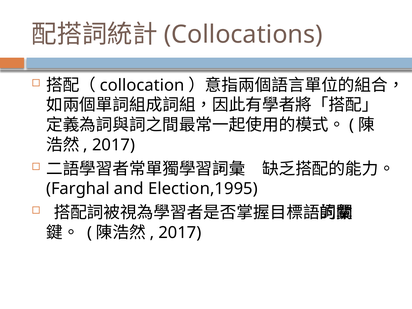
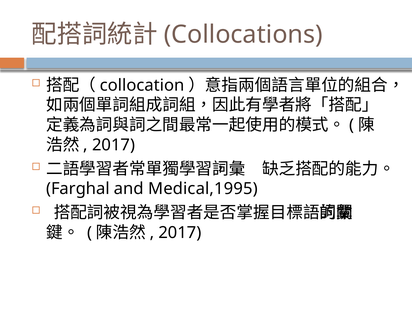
Election,1995: Election,1995 -> Medical,1995 (203, 189)
